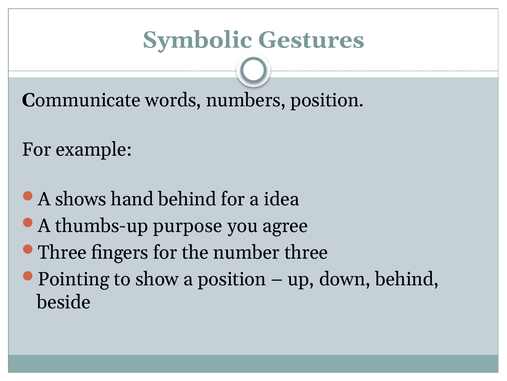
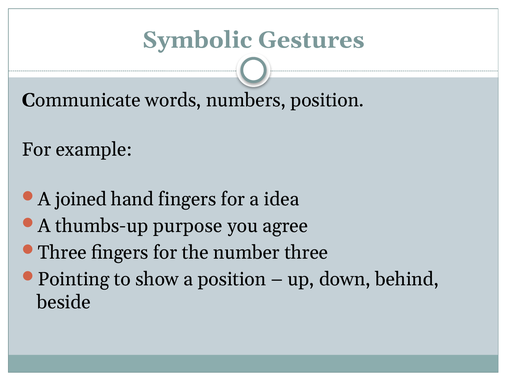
shows: shows -> joined (81, 199)
hand behind: behind -> fingers (187, 199)
